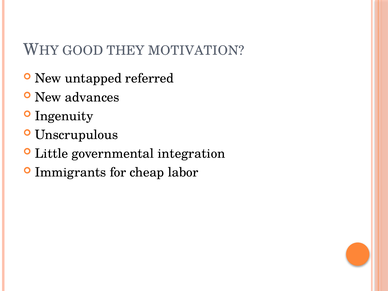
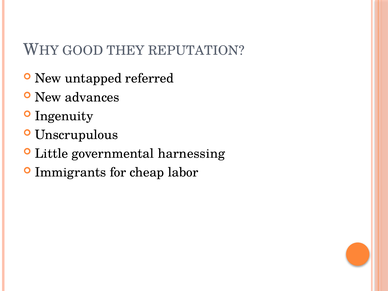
MOTIVATION: MOTIVATION -> REPUTATION (196, 51)
integration: integration -> harnessing (191, 154)
